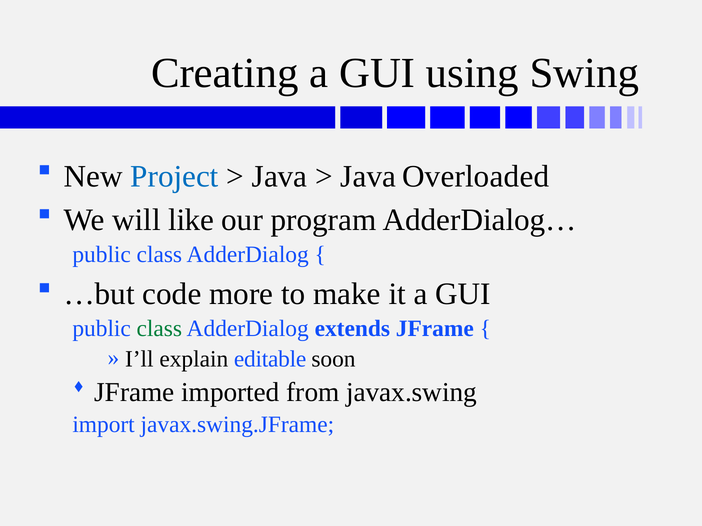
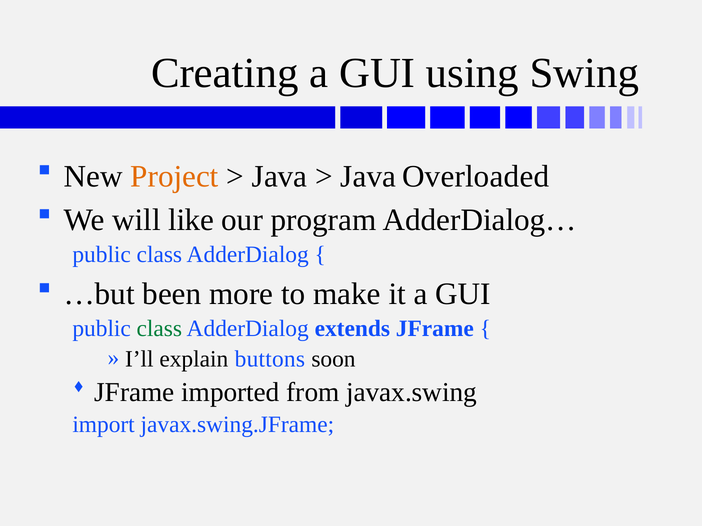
Project colour: blue -> orange (174, 176)
code: code -> been (172, 294)
editable: editable -> buttons (270, 359)
